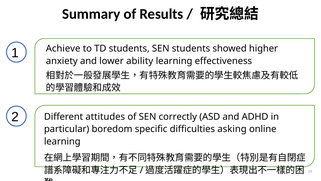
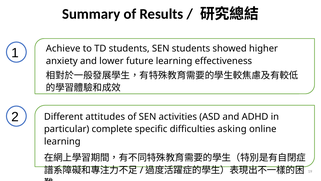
ability: ability -> future (140, 61)
correctly: correctly -> activities (178, 116)
boredom: boredom -> complete (112, 129)
